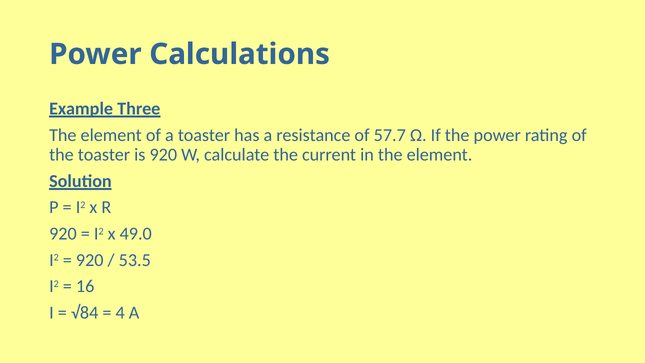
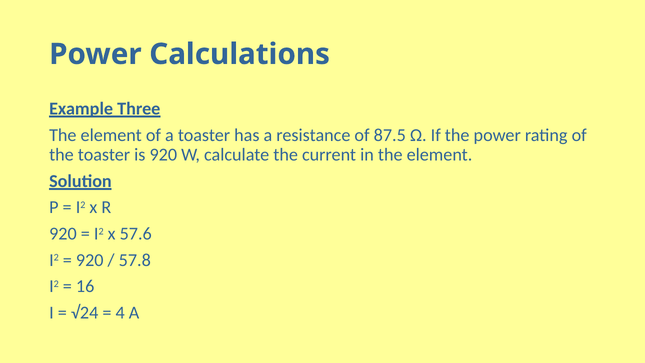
57.7: 57.7 -> 87.5 (390, 135)
49.0: 49.0 -> 57.6 (136, 234)
53.5: 53.5 -> 57.8 (135, 260)
√84: √84 -> √24 (85, 313)
